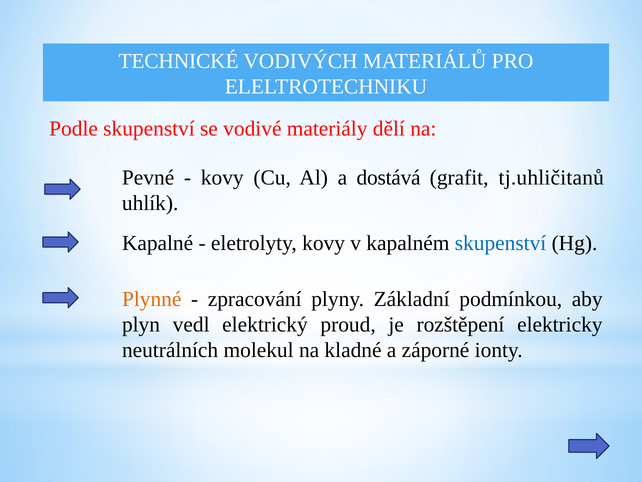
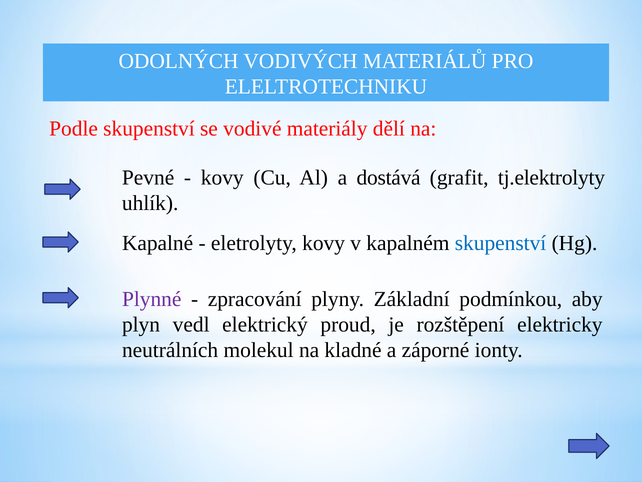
TECHNICKÉ: TECHNICKÉ -> ODOLNÝCH (178, 61)
tj.uhličitanů: tj.uhličitanů -> tj.elektrolyty (551, 177)
Plynné colour: orange -> purple (152, 299)
